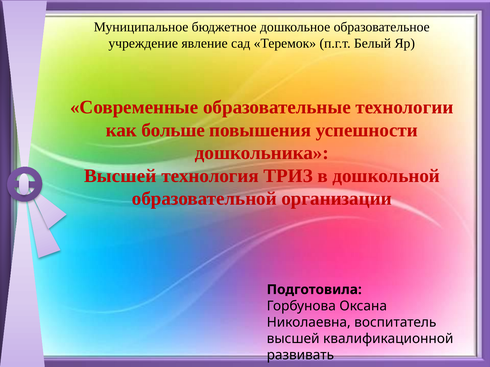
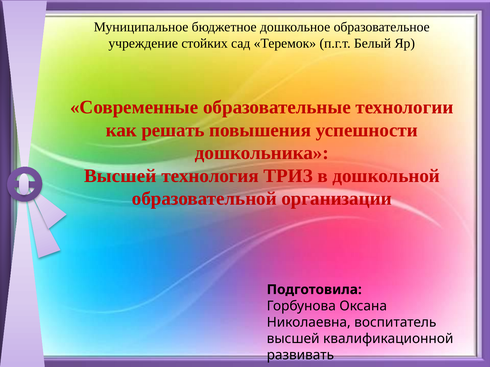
явление: явление -> стойких (205, 44)
больше: больше -> решать (173, 130)
